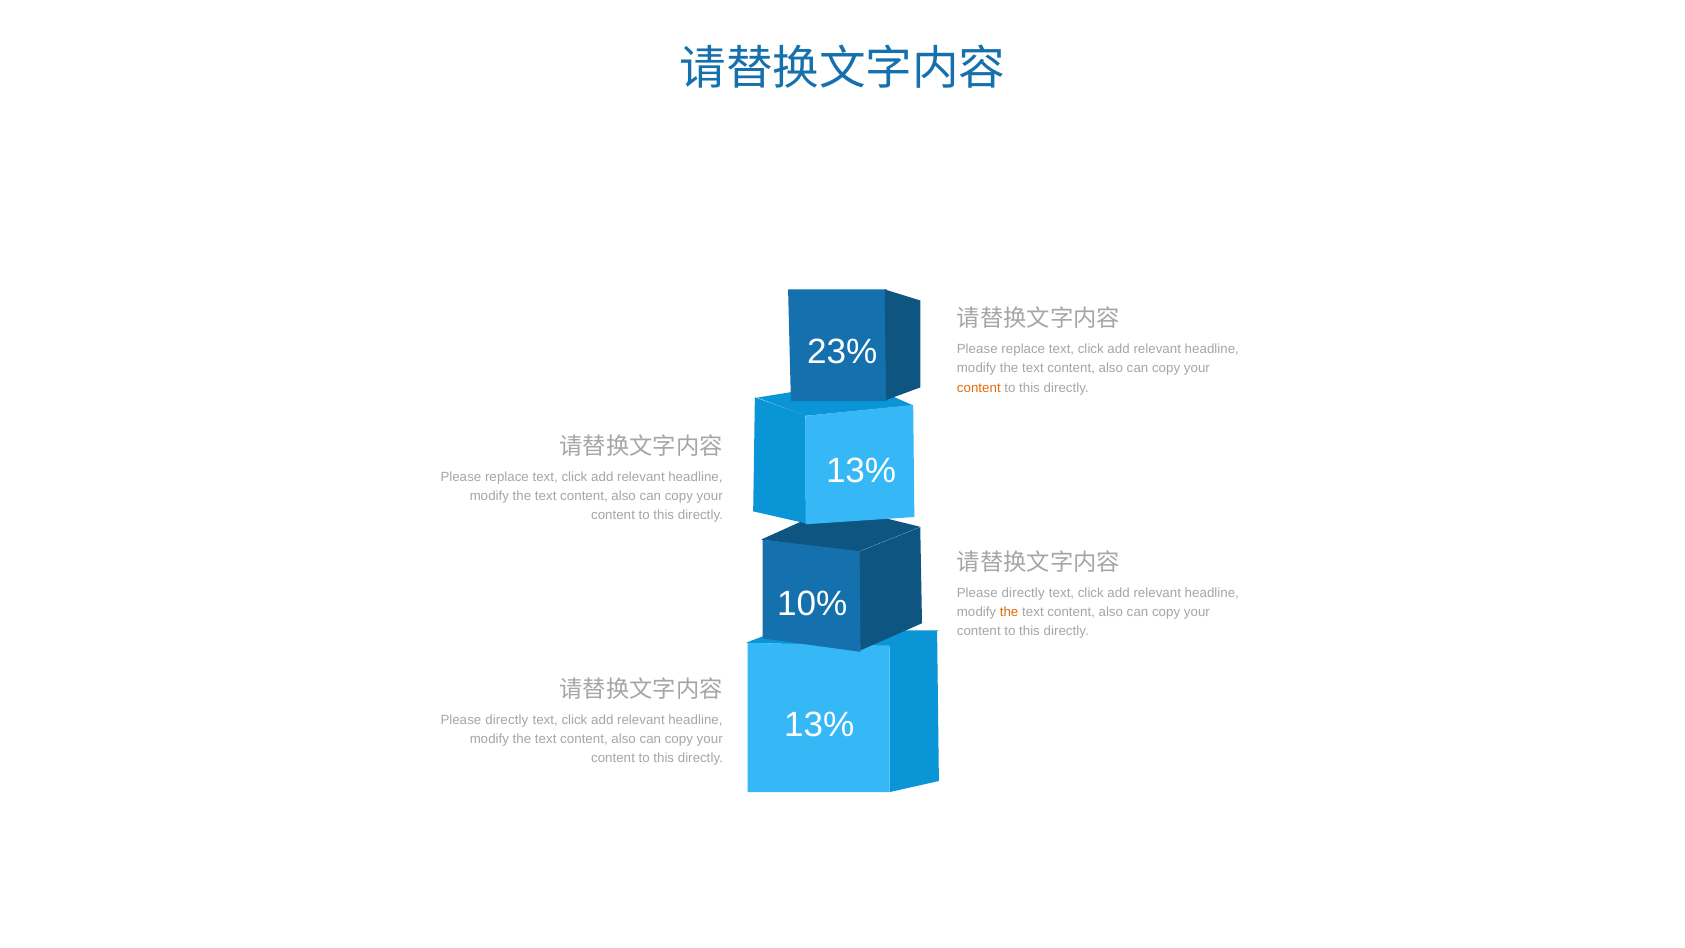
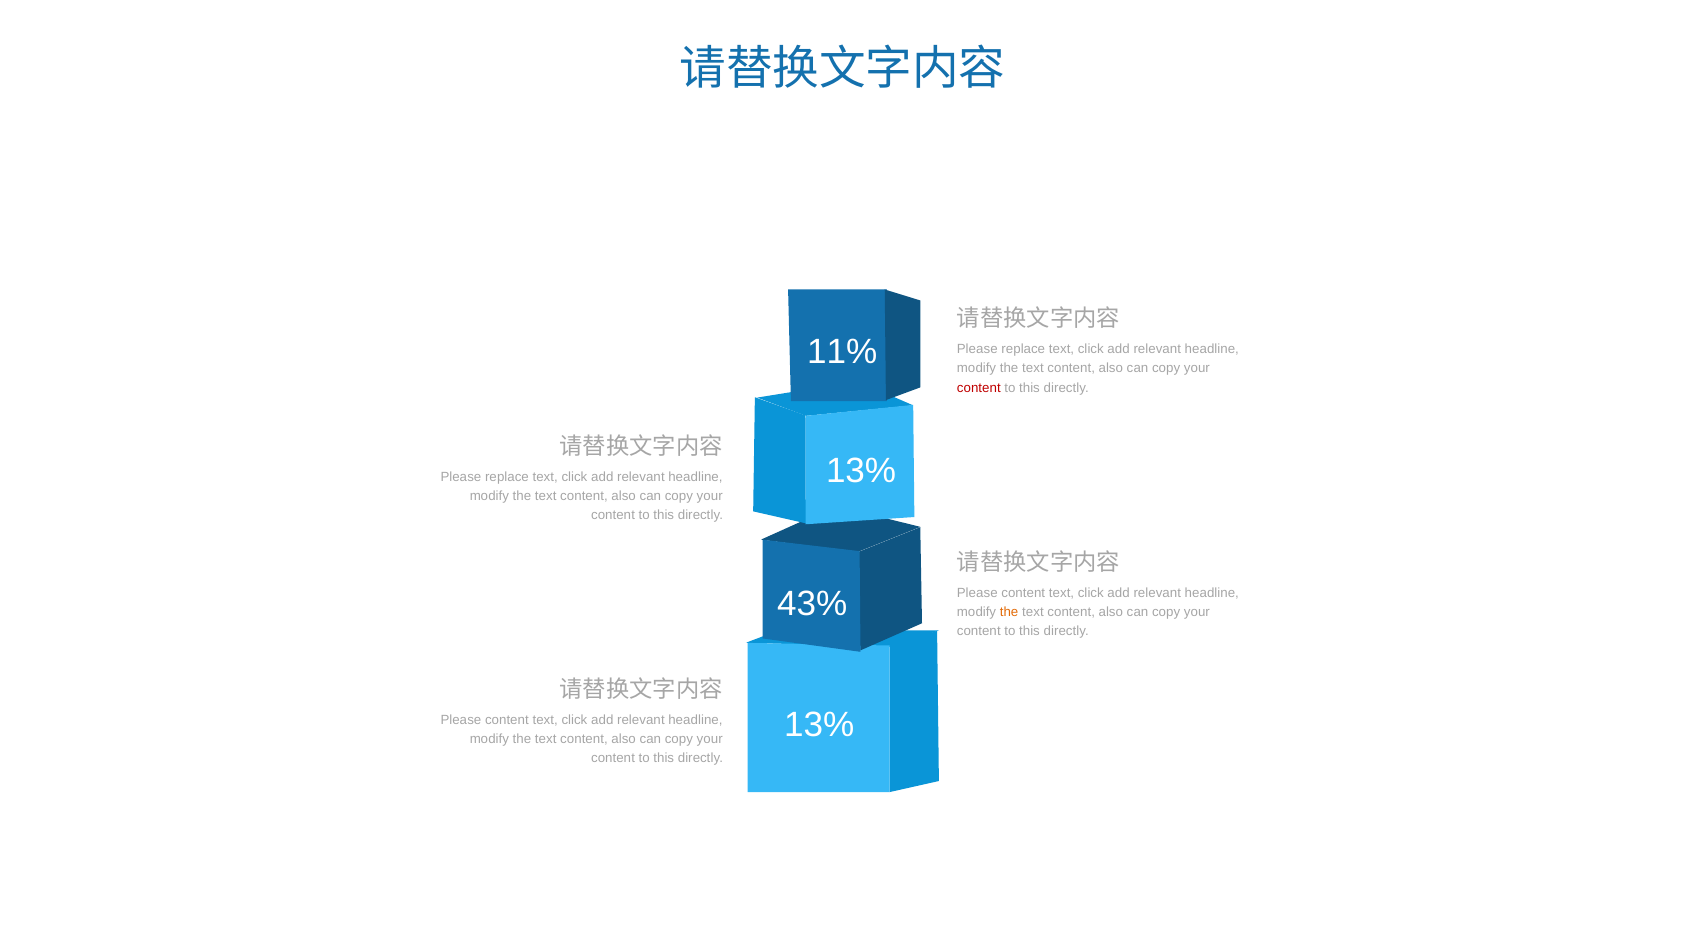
23%: 23% -> 11% (842, 352)
content colour: orange -> red (979, 388)
directly: directly -> content (1023, 593)
10%: 10% -> 43% (812, 604)
directly: directly -> content (507, 720)
